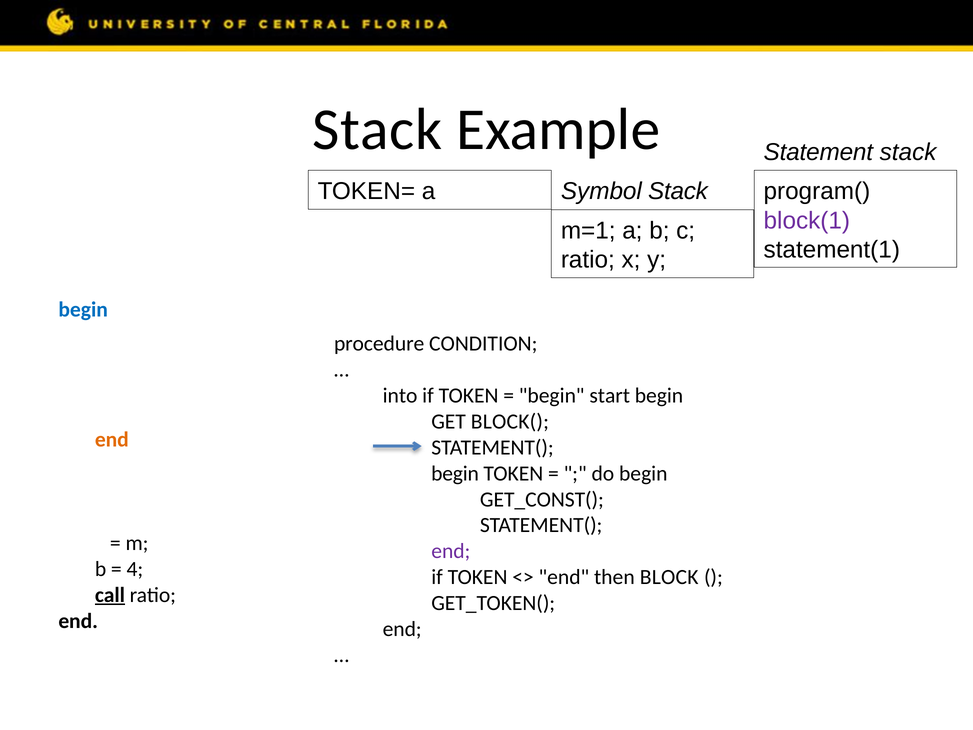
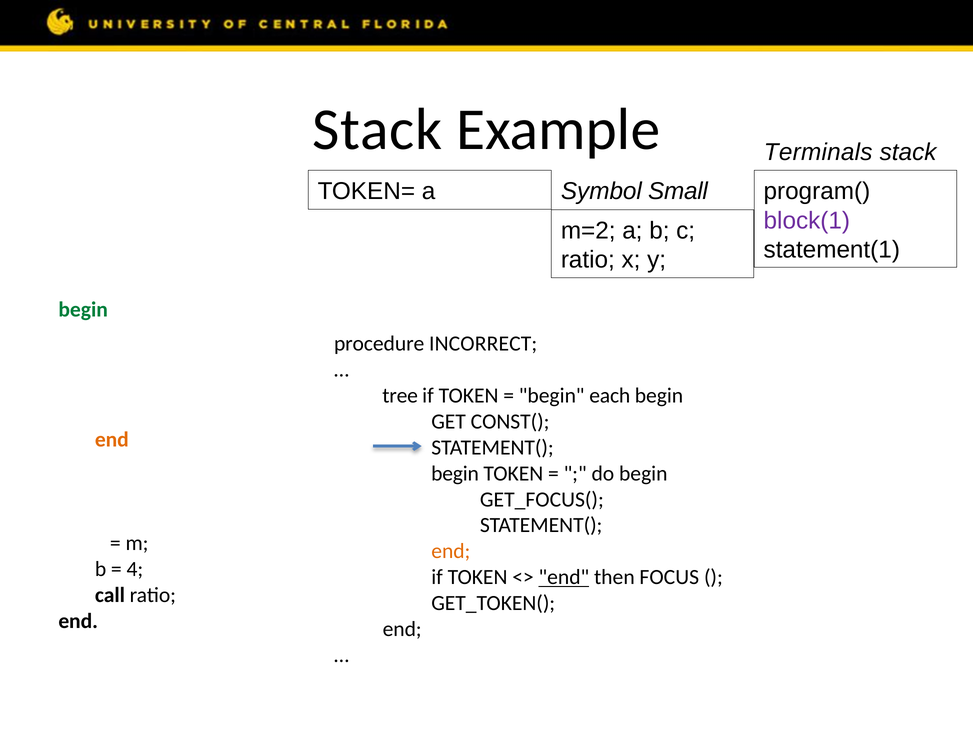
Statement: Statement -> Terminals (818, 152)
Symbol Stack: Stack -> Small (678, 191)
m=1: m=1 -> m=2 (588, 231)
begin colour: blue -> green (83, 310)
CONDITION: CONDITION -> INCORRECT (483, 344)
into: into -> tree (400, 396)
start: start -> each (610, 396)
BLOCK(: BLOCK( -> CONST( (510, 421)
GET_CONST(: GET_CONST( -> GET_FOCUS( (542, 499)
end colour: purple -> orange (451, 551)
end underline: none -> present (564, 577)
then BLOCK: BLOCK -> FOCUS (669, 577)
call underline: present -> none (110, 595)
